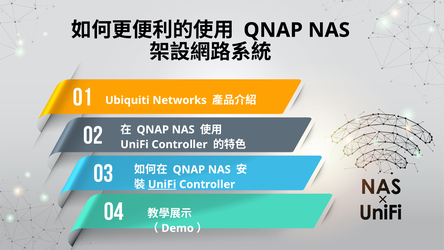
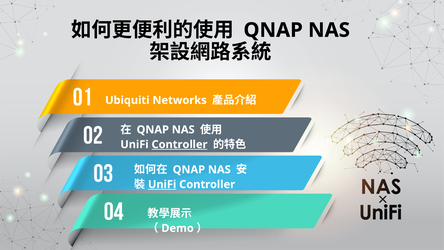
Controller underline: none -> present (180, 144)
